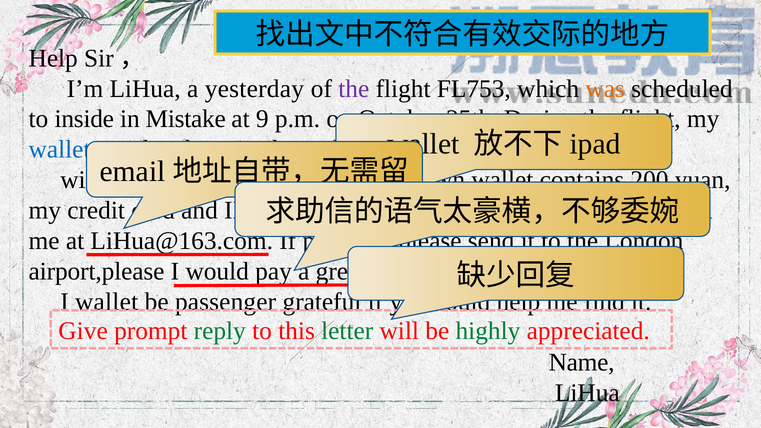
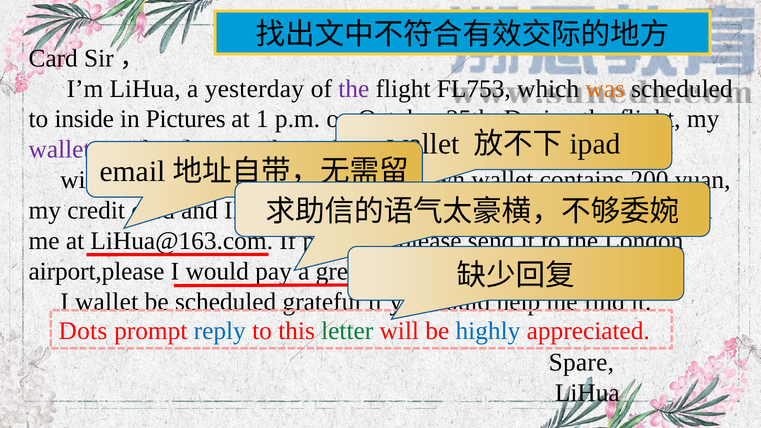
Help: Help -> Card (53, 58)
in Mistake: Mistake -> Pictures (186, 119)
9: 9 -> 1 (262, 119)
wallet colour: blue -> purple (60, 150)
be passenger: passenger -> scheduled (226, 302)
Give: Give -> Dots (83, 331)
reply colour: green -> blue (220, 331)
highly colour: green -> blue (488, 331)
Name: Name -> Spare (581, 363)
